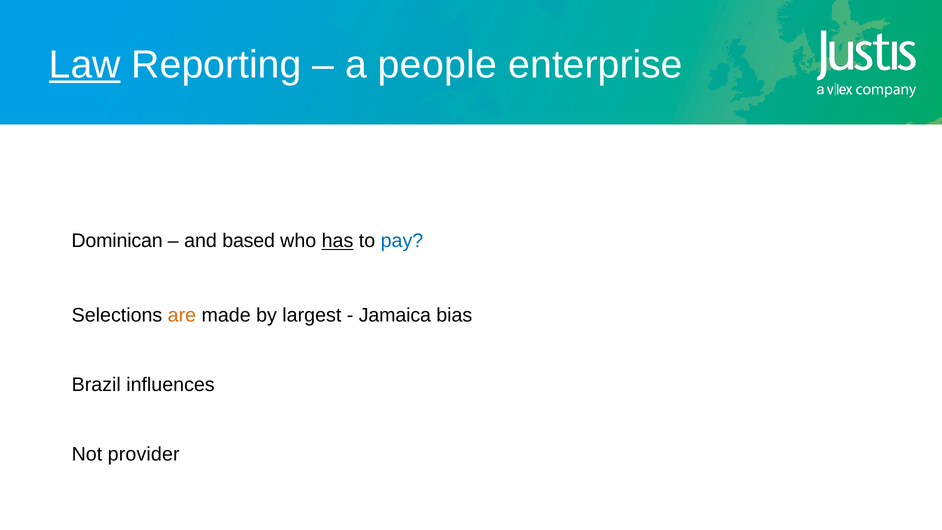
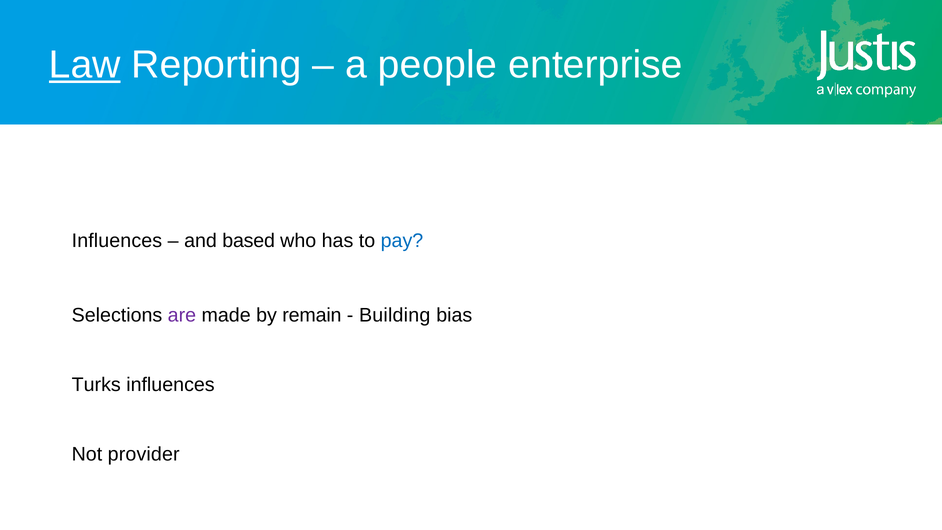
Dominican: Dominican -> Influences (117, 241)
has underline: present -> none (337, 241)
are colour: orange -> purple (182, 315)
largest: largest -> remain (312, 315)
Jamaica: Jamaica -> Building (395, 315)
Brazil: Brazil -> Turks (96, 385)
